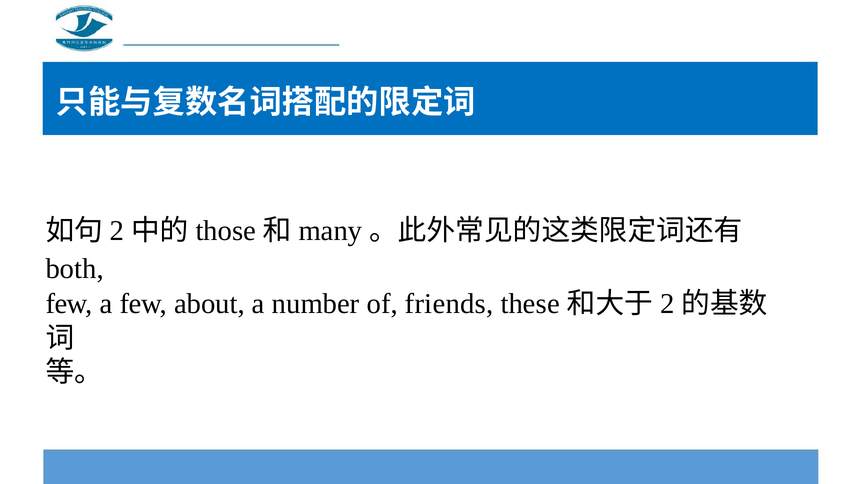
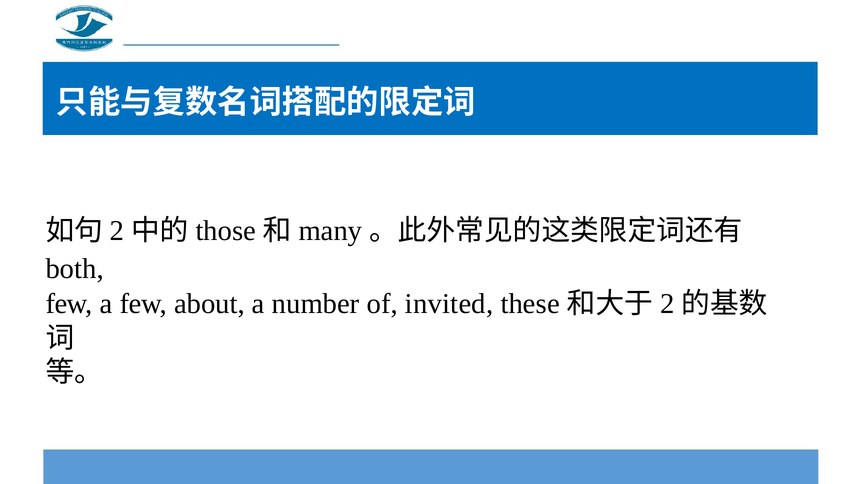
friends: friends -> invited (449, 304)
